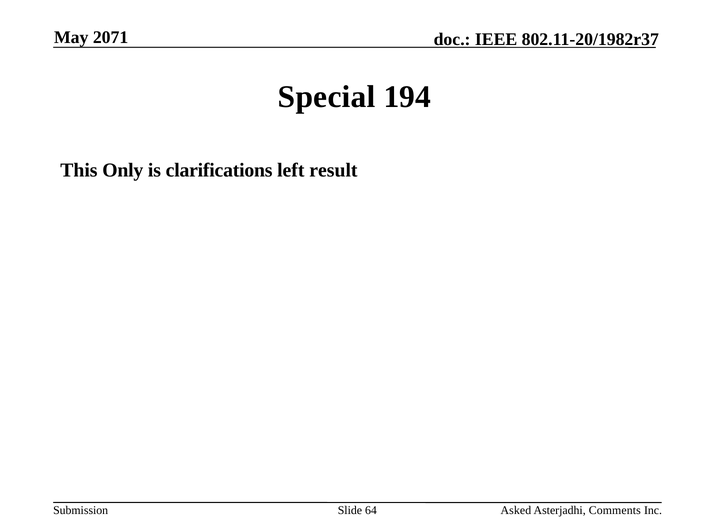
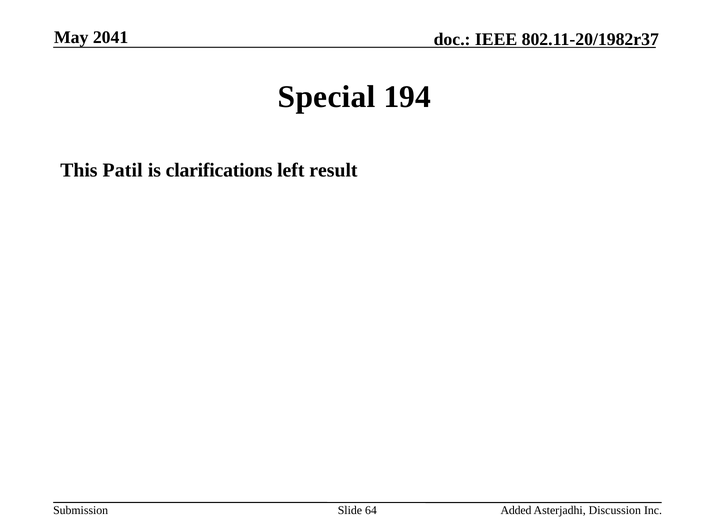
2071: 2071 -> 2041 (111, 38)
Only: Only -> Patil (123, 170)
Asked: Asked -> Added (516, 510)
Comments: Comments -> Discussion (615, 510)
